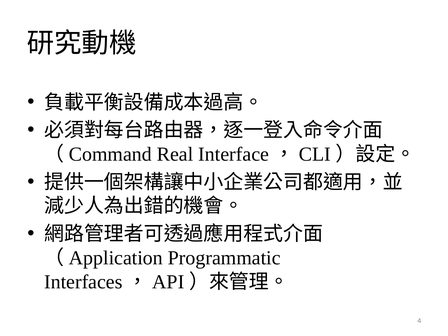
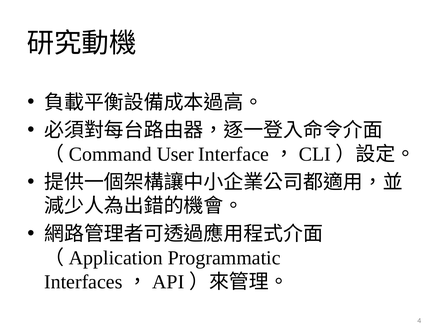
Real: Real -> User (175, 154)
